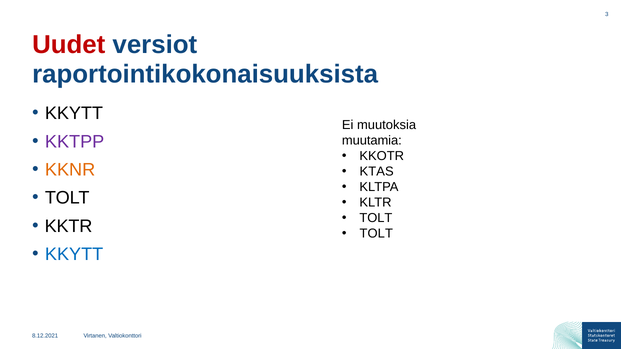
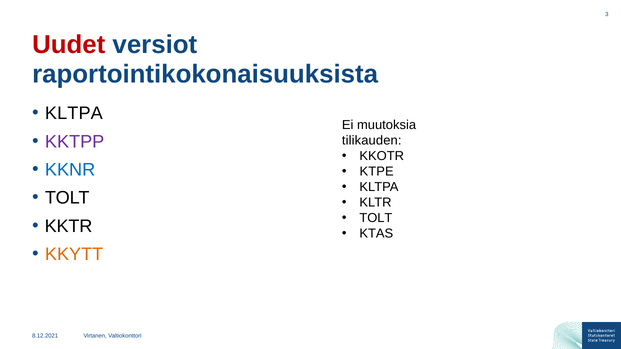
KKYTT: KKYTT -> KLTPA (74, 113)
muutamia: muutamia -> tilikauden (372, 141)
KKNR colour: orange -> blue (70, 170)
KTAS: KTAS -> KTPE (377, 172)
TOLT: TOLT -> KTAS (376, 234)
KKYTT colour: blue -> orange (74, 255)
